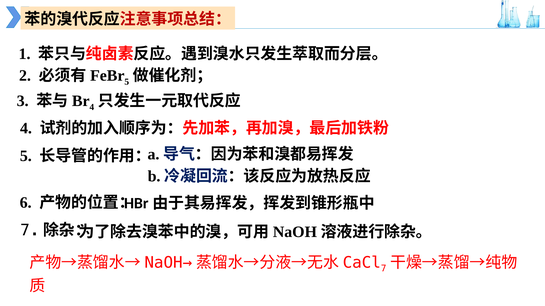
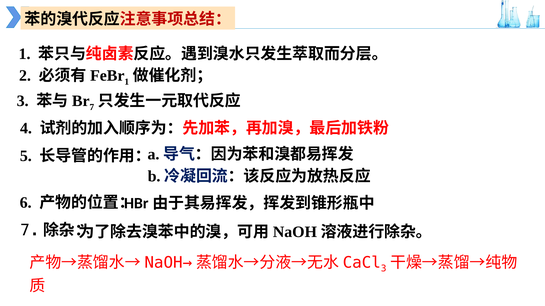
5: 5 -> 1 (127, 82)
4: 4 -> 7 (92, 107)
7: 7 -> 3 (384, 269)
